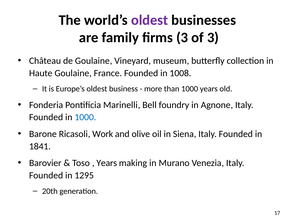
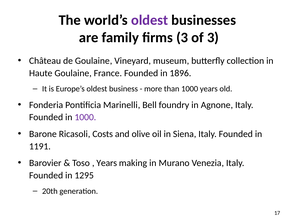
1008: 1008 -> 1896 (180, 73)
1000 colour: blue -> purple (85, 118)
Work: Work -> Costs (103, 134)
1841: 1841 -> 1191 (40, 147)
